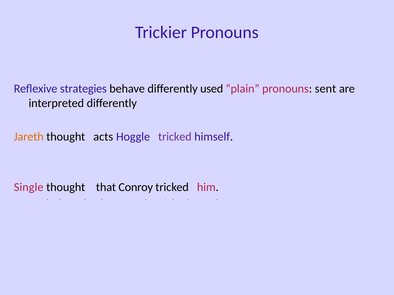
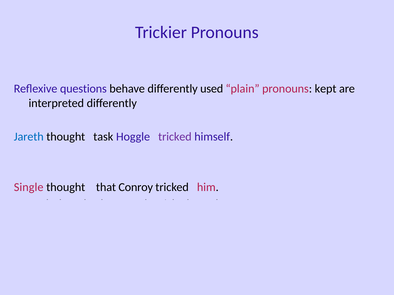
strategies: strategies -> questions (83, 89)
sent: sent -> kept (326, 89)
Jareth colour: orange -> blue (29, 137)
acts: acts -> task (103, 137)
